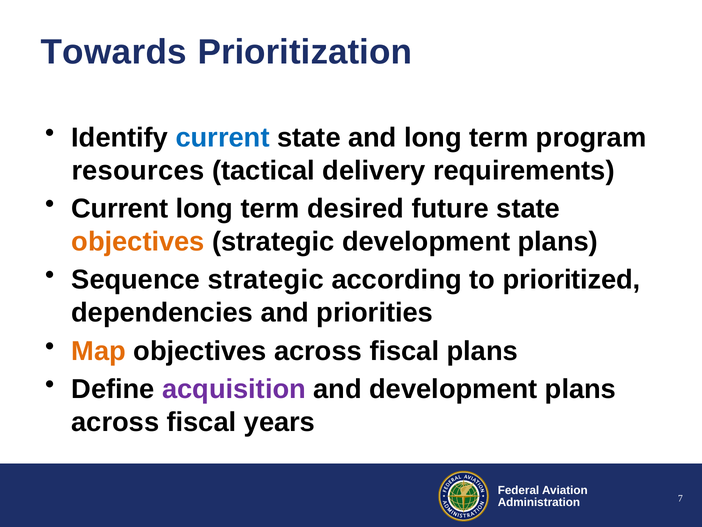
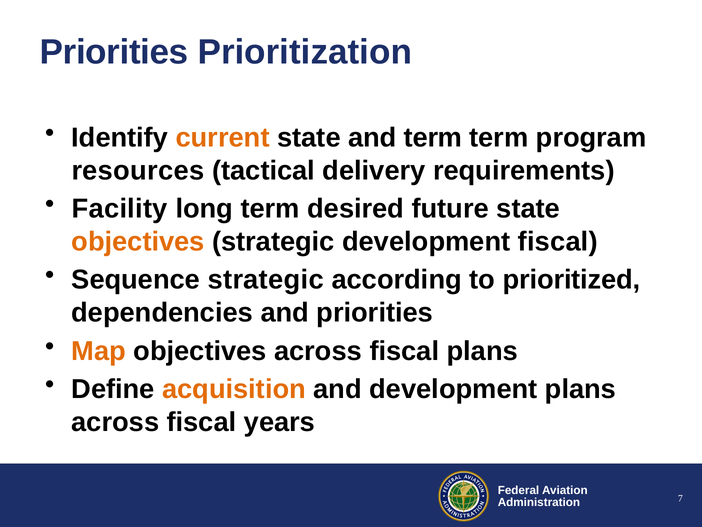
Towards: Towards -> Priorities (114, 52)
current colour: blue -> orange (223, 138)
and long: long -> term (433, 138)
Current: Current -> Facility (120, 209)
strategic development plans: plans -> fiscal (558, 241)
acquisition colour: purple -> orange (234, 389)
